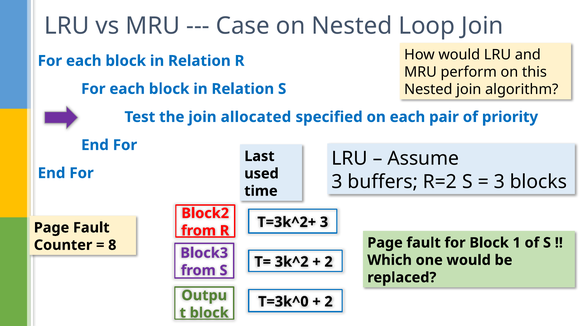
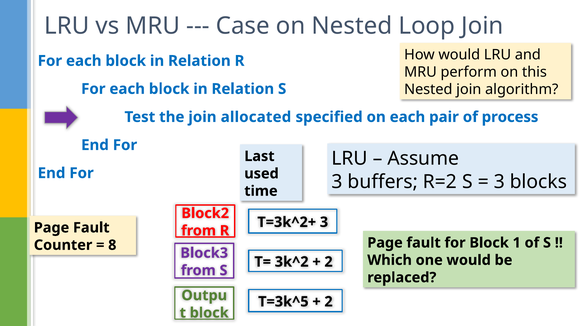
priority: priority -> process (510, 117)
T=3k^0: T=3k^0 -> T=3k^5 (283, 301)
